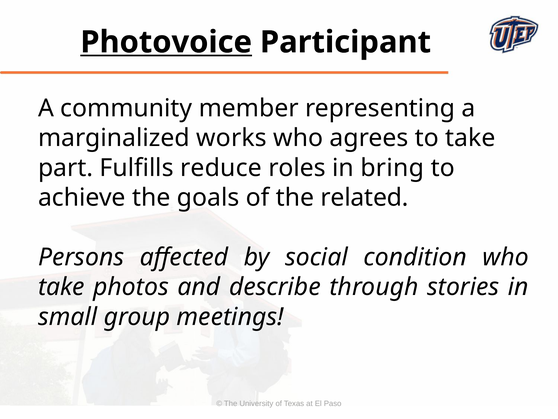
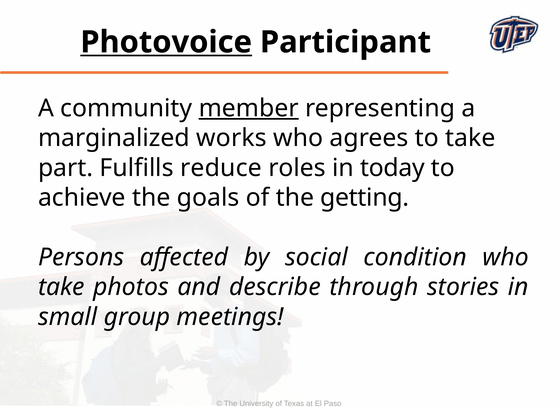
member underline: none -> present (249, 108)
bring: bring -> today (392, 168)
related: related -> getting (365, 197)
